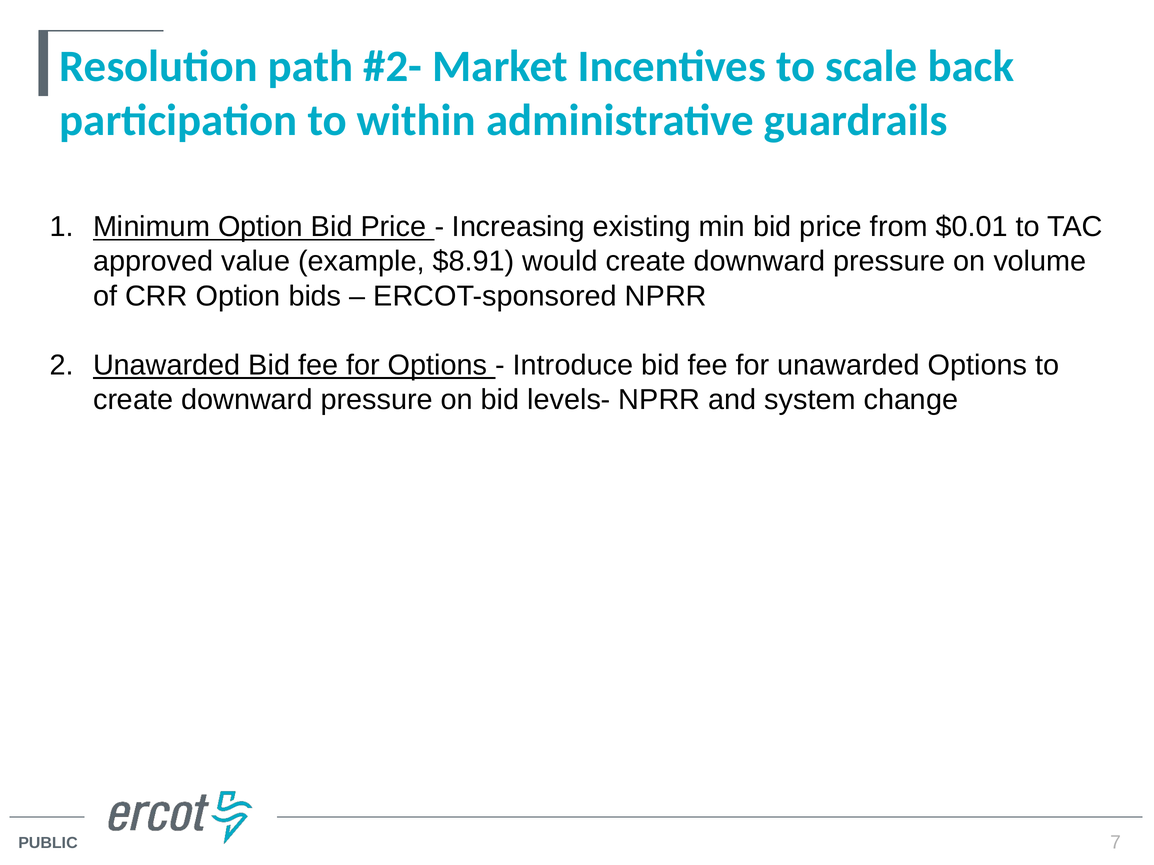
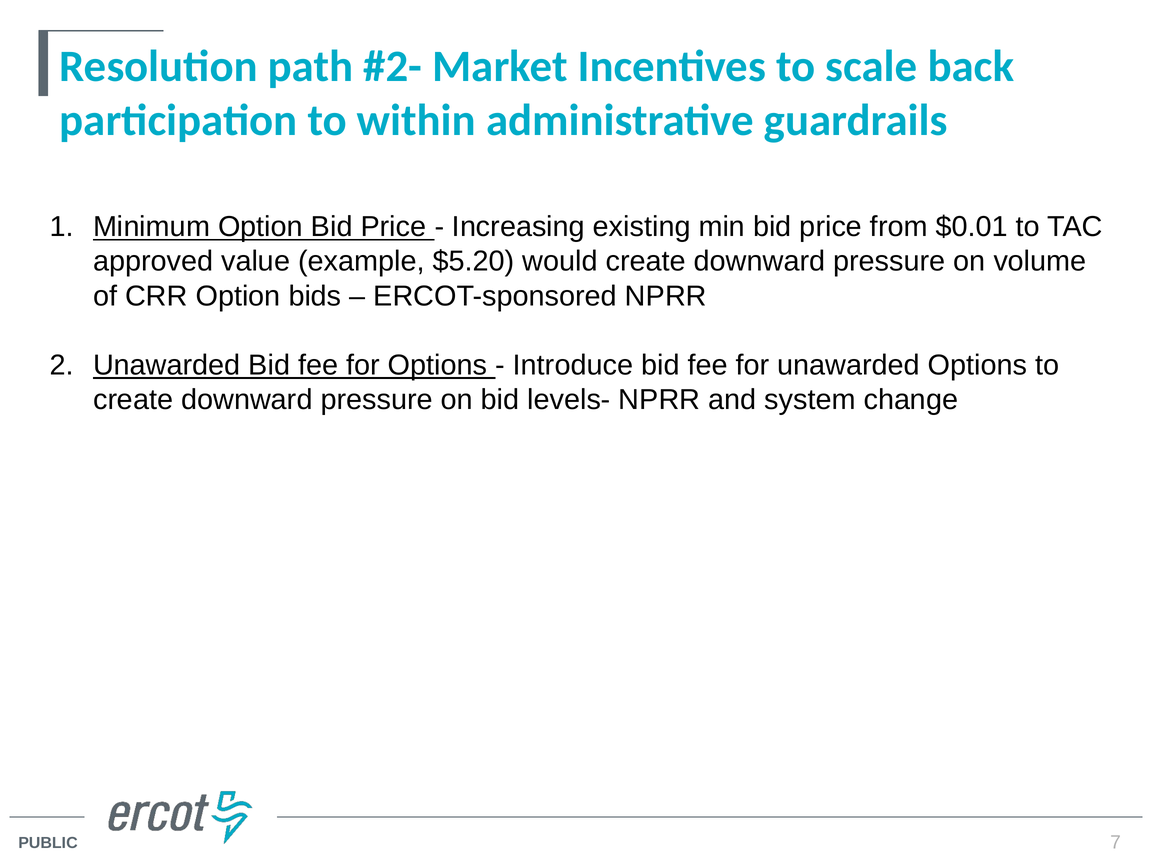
$8.91: $8.91 -> $5.20 (474, 262)
